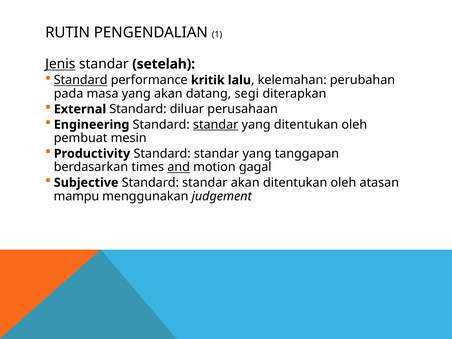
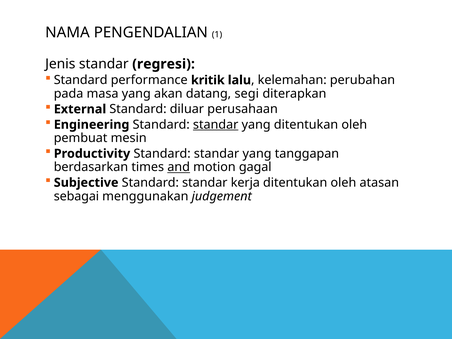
RUTIN: RUTIN -> NAMA (67, 33)
Jenis underline: present -> none (60, 64)
setelah: setelah -> regresi (164, 64)
Standard underline: present -> none (81, 80)
standar akan: akan -> kerja (245, 183)
mampu: mampu -> sebagai (76, 196)
